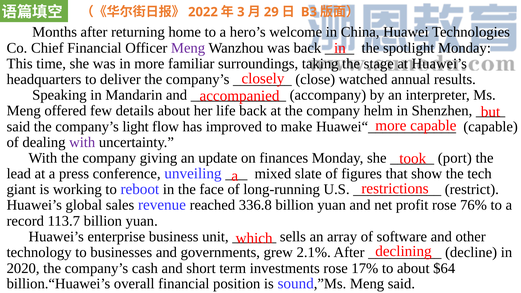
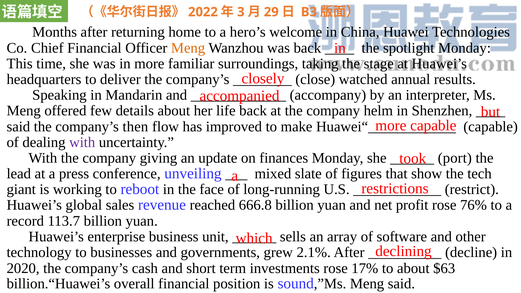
Meng colour: purple -> orange (188, 48)
light: light -> then (135, 127)
336.8: 336.8 -> 666.8 (255, 205)
$64: $64 -> $63 (444, 268)
